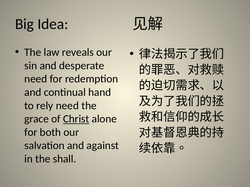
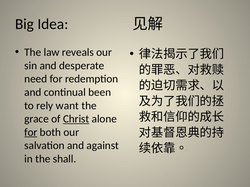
hand: hand -> been (100, 92)
rely need: need -> want (67, 106)
for underline: none -> present (31, 133)
